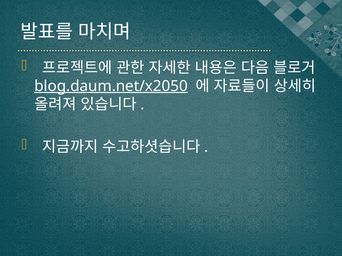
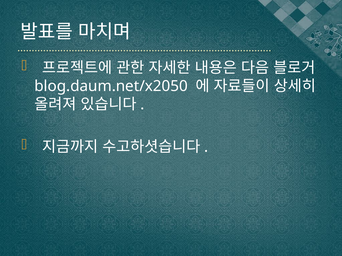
blog.daum.net/x2050 underline: present -> none (111, 86)
